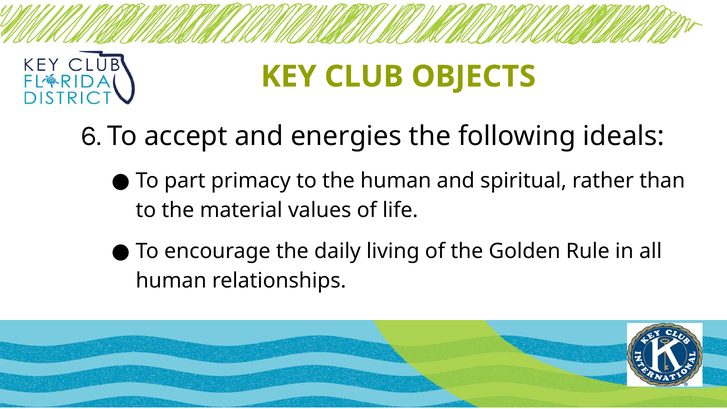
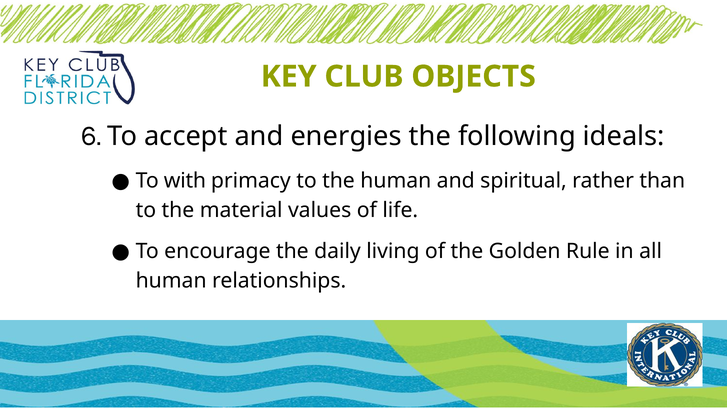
part: part -> with (185, 181)
